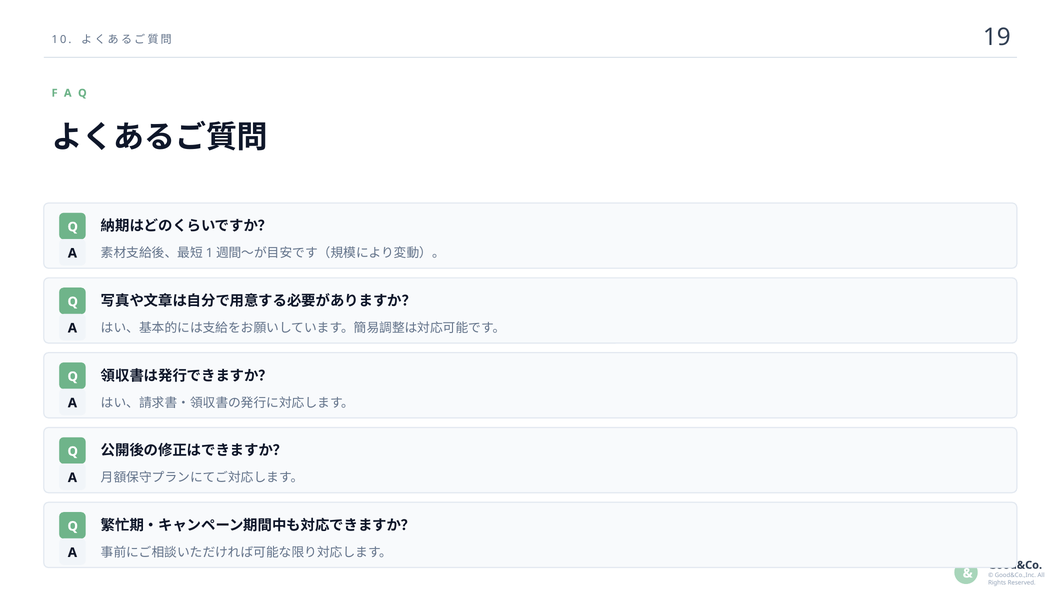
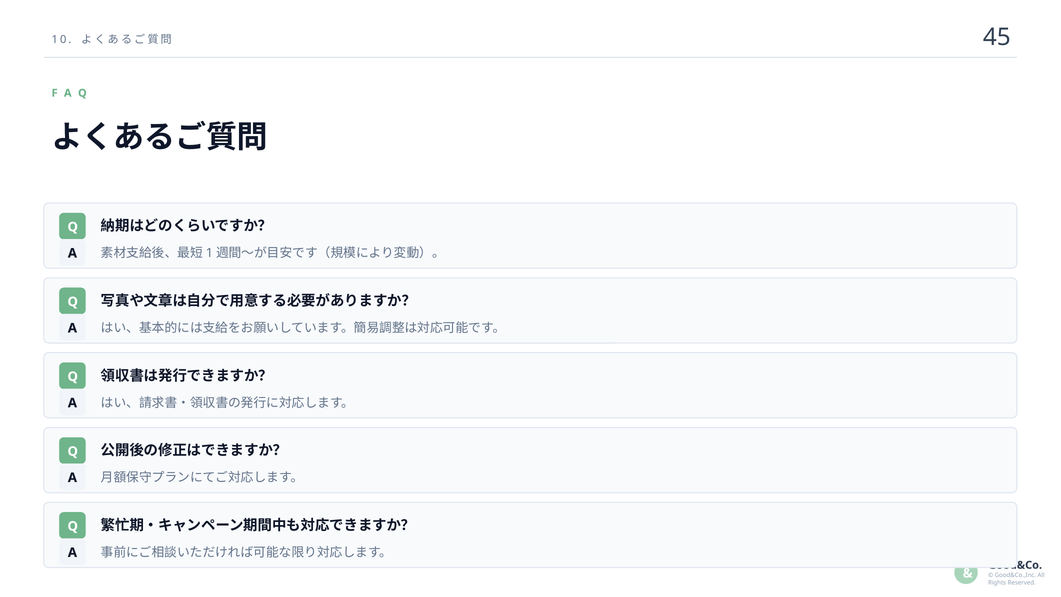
19: 19 -> 45 (997, 37)
